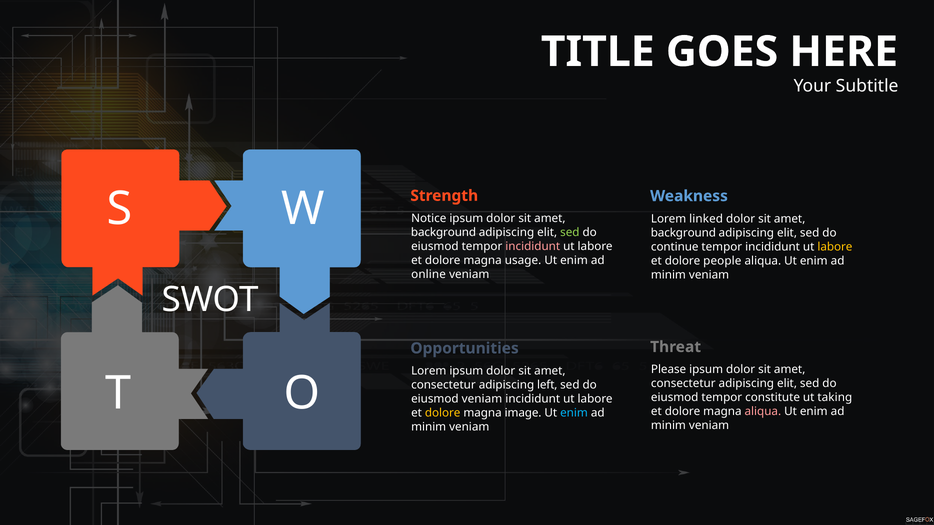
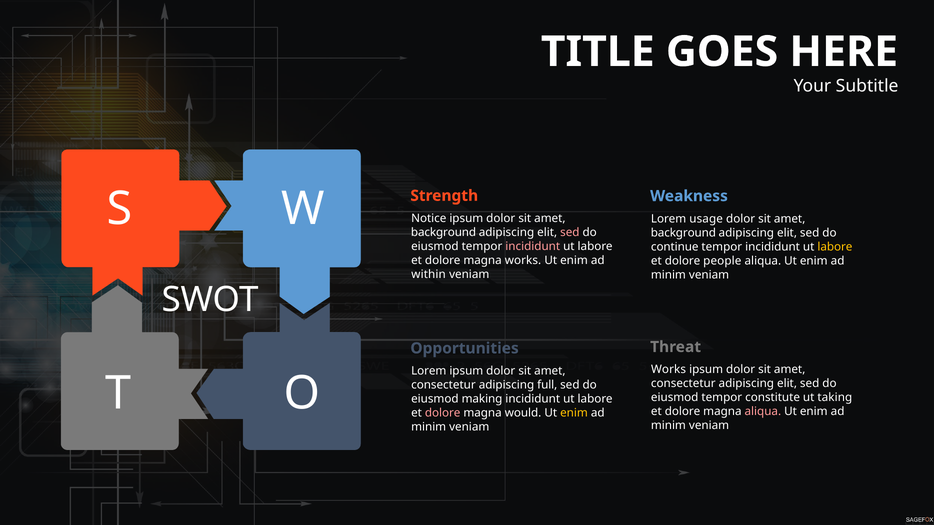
linked: linked -> usage (706, 219)
sed colour: light green -> pink (570, 233)
magna usage: usage -> works (523, 261)
online: online -> within (429, 275)
Please: Please -> Works (669, 370)
left: left -> full (547, 385)
eiusmod veniam: veniam -> making (482, 399)
dolore colour: yellow -> pink (443, 413)
image: image -> would (523, 413)
enim colour: light blue -> yellow (574, 413)
